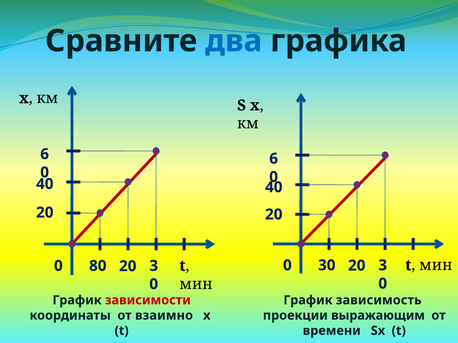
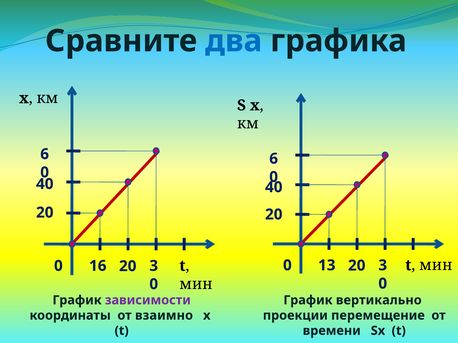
30: 30 -> 13 (327, 266)
80: 80 -> 16 (98, 266)
зависимости colour: red -> purple (148, 301)
зависимость: зависимость -> вертикально (379, 301)
выражающим: выражающим -> перемещение (378, 316)
